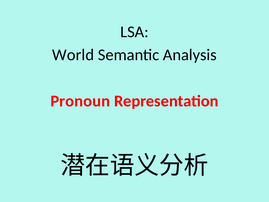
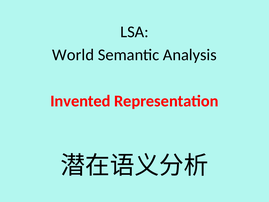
Pronoun: Pronoun -> Invented (80, 101)
